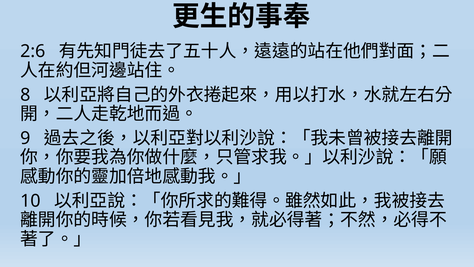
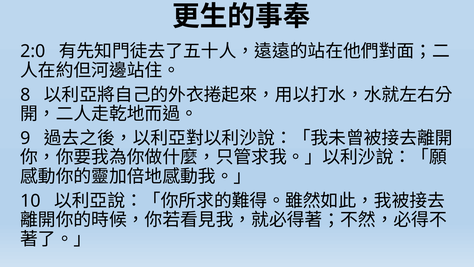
2:6: 2:6 -> 2:0 (33, 51)
